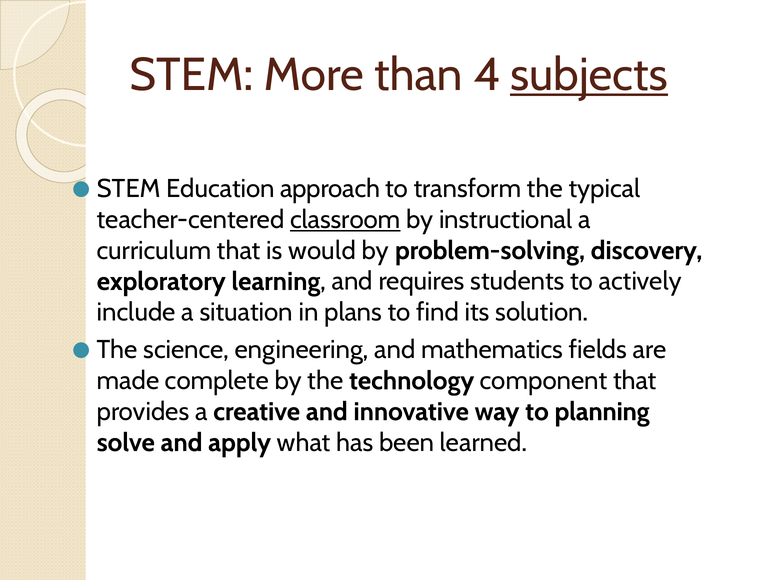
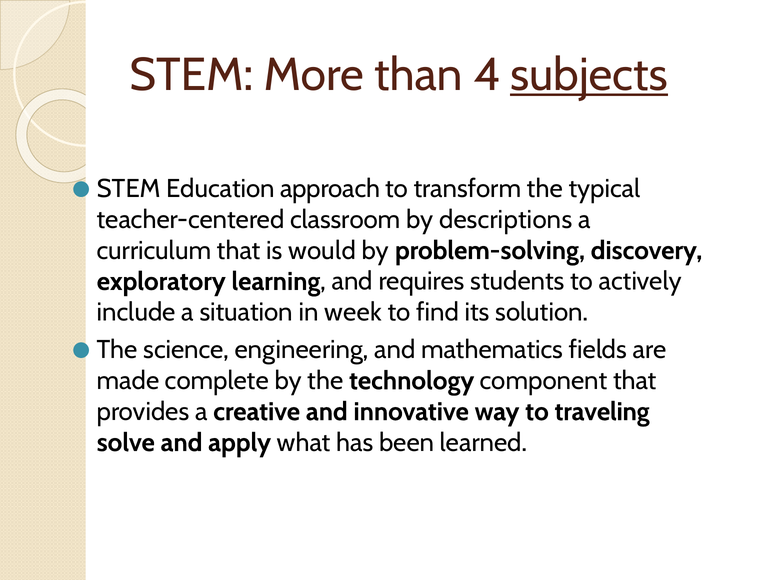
classroom underline: present -> none (345, 220)
instructional: instructional -> descriptions (506, 220)
plans: plans -> week (353, 313)
planning: planning -> traveling (602, 412)
